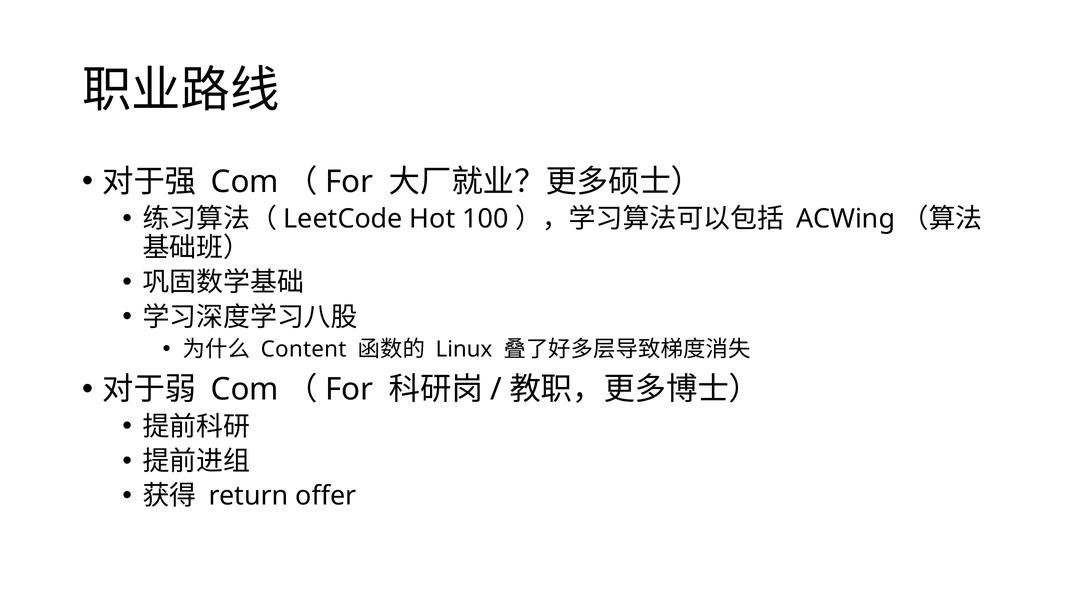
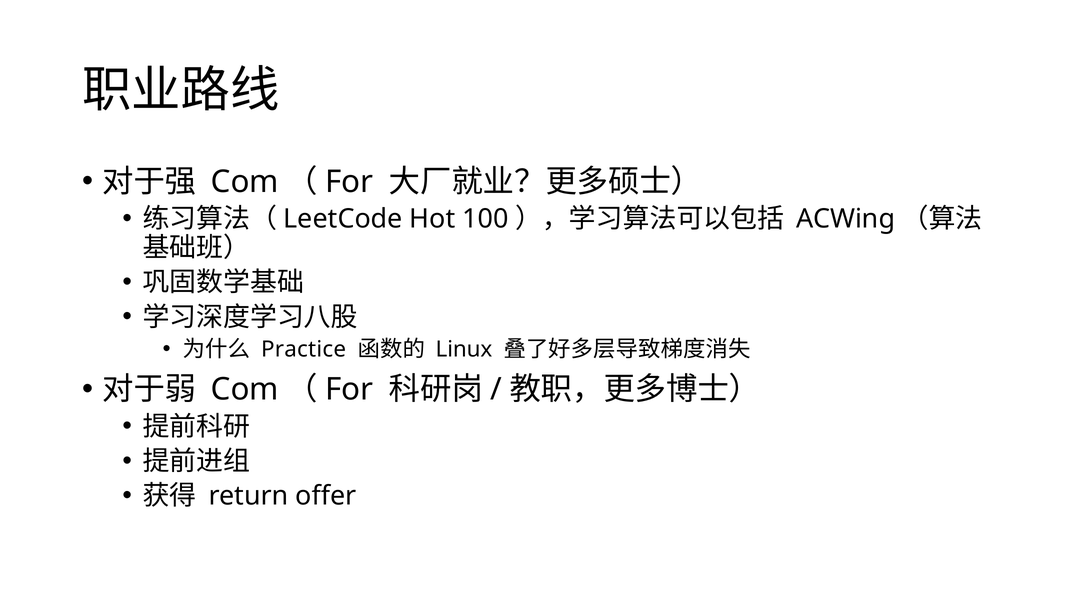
Content: Content -> Practice (304, 350)
